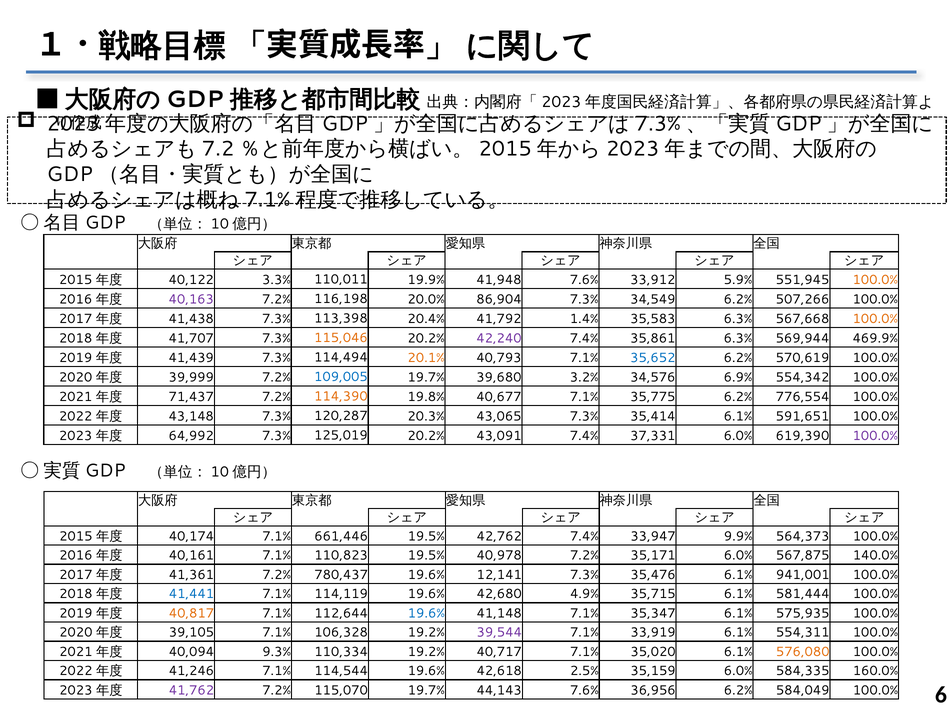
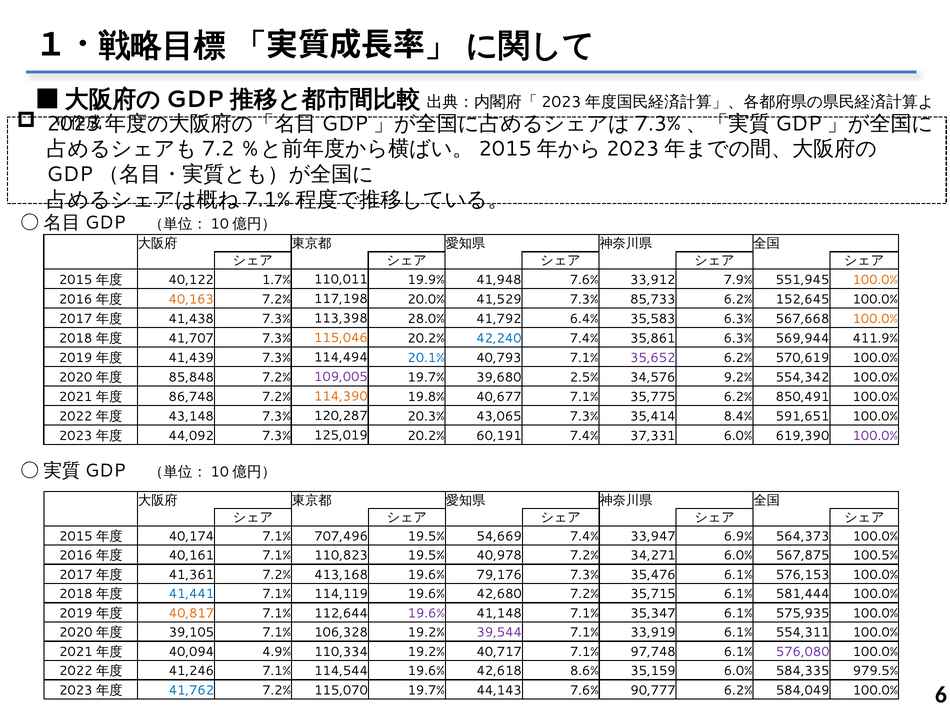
3.3%: 3.3% -> 1.7% (276, 280)
5.9%: 5.9% -> 7.9% (738, 280)
40,163 colour: purple -> orange (191, 299)
116,198: 116,198 -> 117,198 (341, 299)
86,904: 86,904 -> 41,529 (499, 299)
34,549: 34,549 -> 85,733 (653, 299)
507,266: 507,266 -> 152,645 (803, 299)
20.4%: 20.4% -> 28.0% (426, 319)
1.4%: 1.4% -> 6.4% (584, 319)
42,240 colour: purple -> blue (499, 338)
469.9%: 469.9% -> 411.9% (875, 338)
20.1% colour: orange -> blue (426, 358)
35,652 colour: blue -> purple (653, 358)
39,999: 39,999 -> 85,848 (191, 377)
109,005 colour: blue -> purple (341, 377)
3.2%: 3.2% -> 2.5% (584, 377)
6.9%: 6.9% -> 9.2% (738, 377)
71,437: 71,437 -> 86,748 (191, 396)
776,554: 776,554 -> 850,491 (803, 396)
35,414 6.1%: 6.1% -> 8.4% (738, 416)
64,992: 64,992 -> 44,092 (191, 435)
43,091: 43,091 -> 60,191 (499, 435)
661,446: 661,446 -> 707,496 (341, 536)
42,762: 42,762 -> 54,669 (499, 536)
9.9%: 9.9% -> 6.9% (738, 536)
35,171: 35,171 -> 34,271 (653, 555)
140.0%: 140.0% -> 100.5% (875, 555)
780,437: 780,437 -> 413,168 (341, 574)
12,141: 12,141 -> 79,176 (499, 574)
941,001: 941,001 -> 576,153 (803, 574)
42,680 4.9%: 4.9% -> 7.2% (584, 594)
19.6% colour: blue -> purple (426, 613)
9.3%: 9.3% -> 4.9% (277, 651)
35,020: 35,020 -> 97,748 (653, 651)
576,080 colour: orange -> purple (803, 651)
2.5%: 2.5% -> 8.6% (584, 671)
160.0%: 160.0% -> 979.5% (875, 671)
41,762 colour: purple -> blue (191, 690)
36,956: 36,956 -> 90,777 (653, 690)
